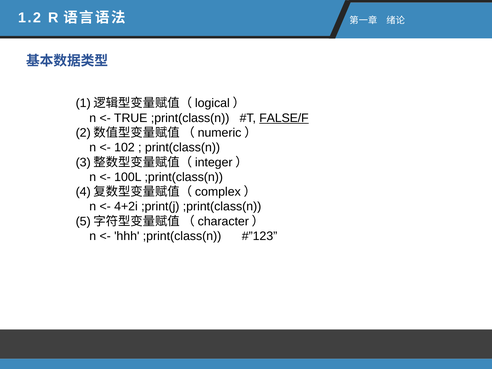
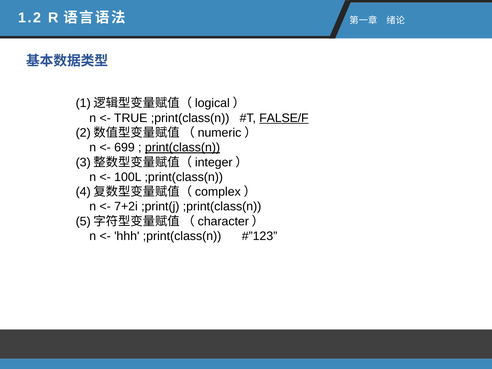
102: 102 -> 699 (124, 148)
print(class(n underline: none -> present (182, 148)
4+2i: 4+2i -> 7+2i (126, 207)
